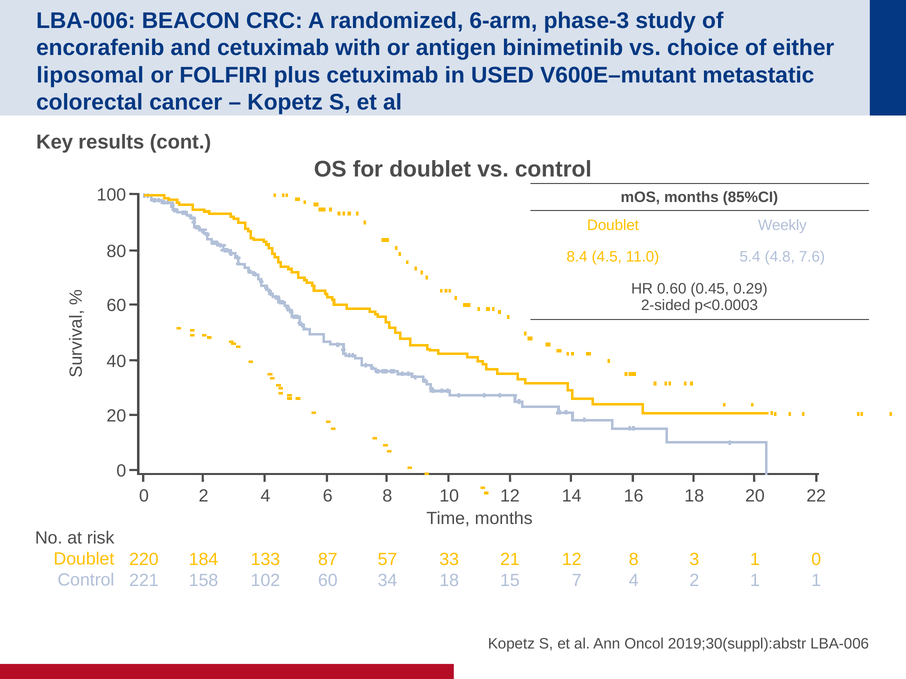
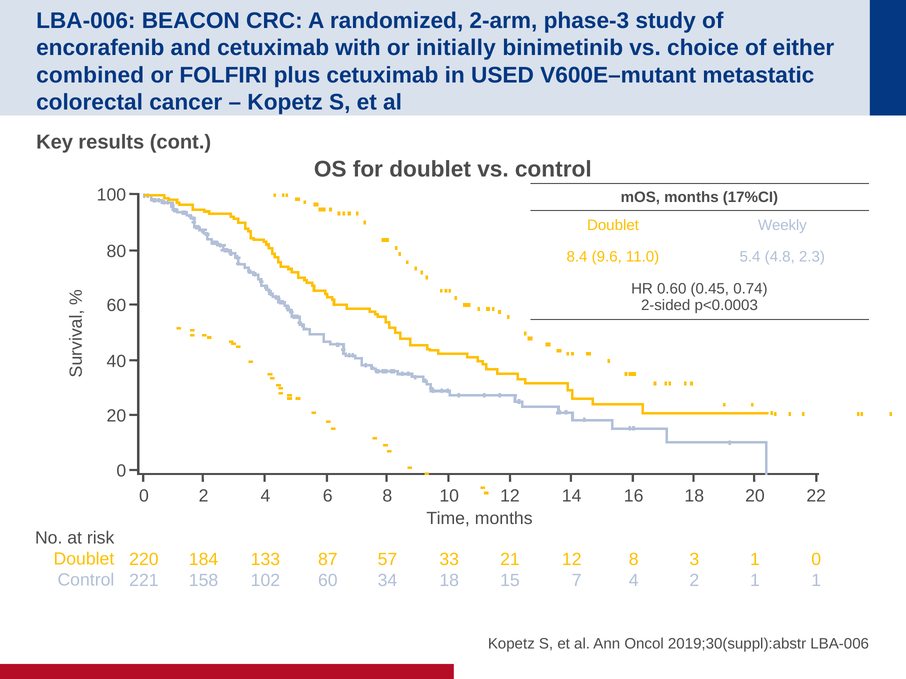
6-arm: 6-arm -> 2-arm (503, 21)
antigen: antigen -> initially (456, 48)
liposomal: liposomal -> combined (90, 75)
85%CI: 85%CI -> 17%CI (750, 197)
4.5: 4.5 -> 9.6 (607, 257)
7.6: 7.6 -> 2.3 (812, 257)
0.29: 0.29 -> 0.74 (750, 289)
